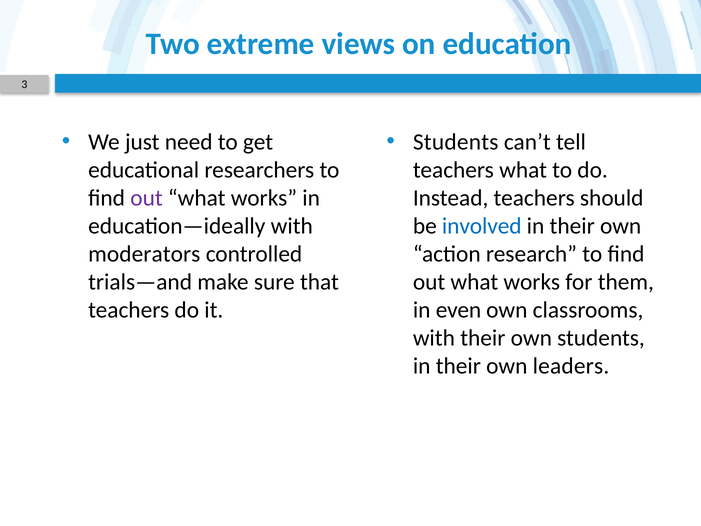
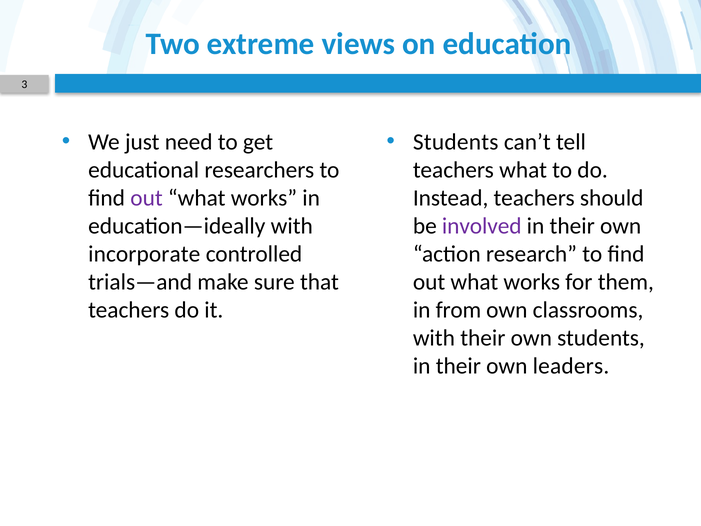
involved colour: blue -> purple (482, 226)
moderators: moderators -> incorporate (144, 254)
even: even -> from (458, 310)
